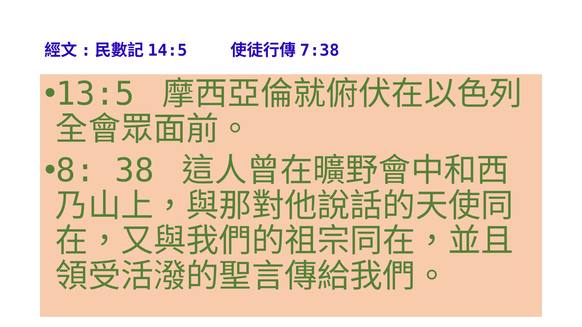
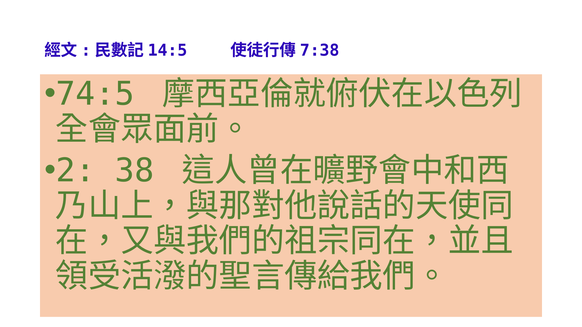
13:5: 13:5 -> 74:5 (95, 94)
8: 8 -> 2 (75, 171)
